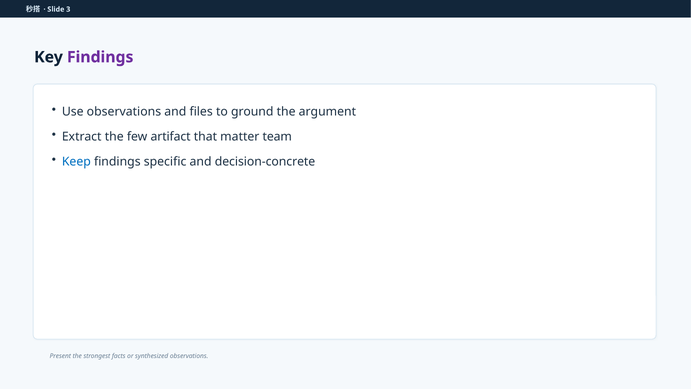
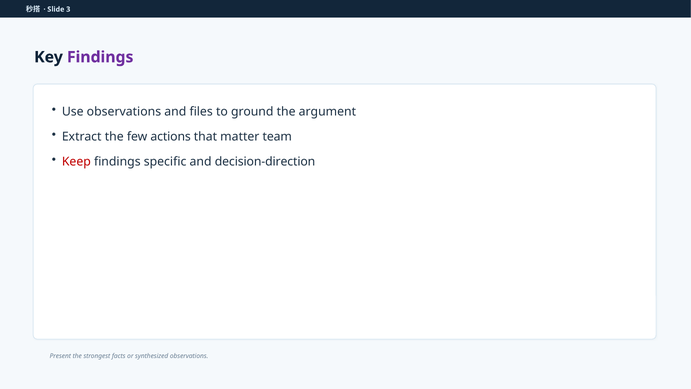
artifact: artifact -> actions (171, 137)
Keep colour: blue -> red (76, 161)
decision-concrete: decision-concrete -> decision-direction (265, 161)
